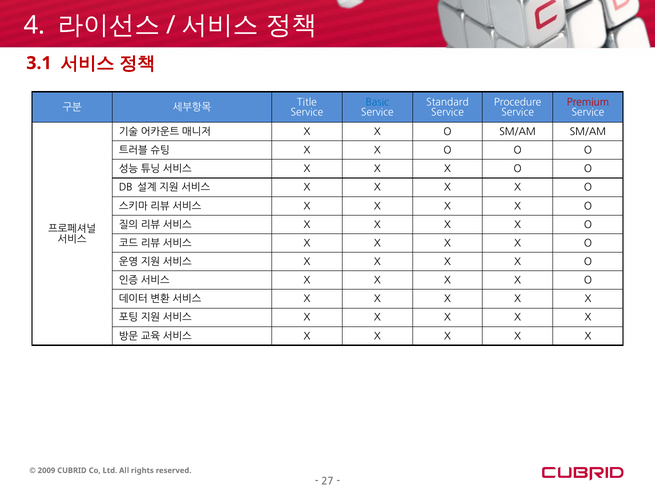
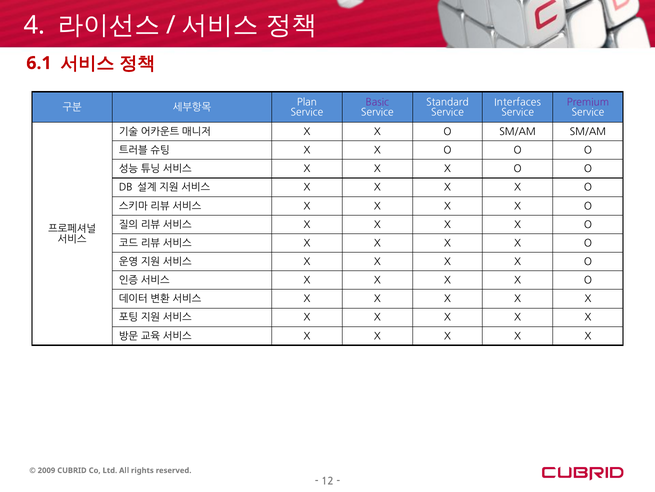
3.1: 3.1 -> 6.1 (39, 63)
Title: Title -> Plan (307, 102)
Basic colour: blue -> purple (377, 102)
Procedure: Procedure -> Interfaces (518, 102)
Premium colour: red -> purple (588, 102)
27: 27 -> 12 (327, 481)
